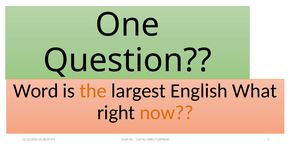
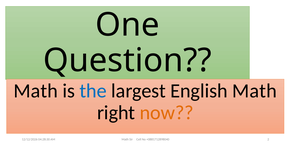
Word: Word -> Math (36, 91)
the colour: orange -> blue (93, 91)
English What: What -> Math (254, 91)
